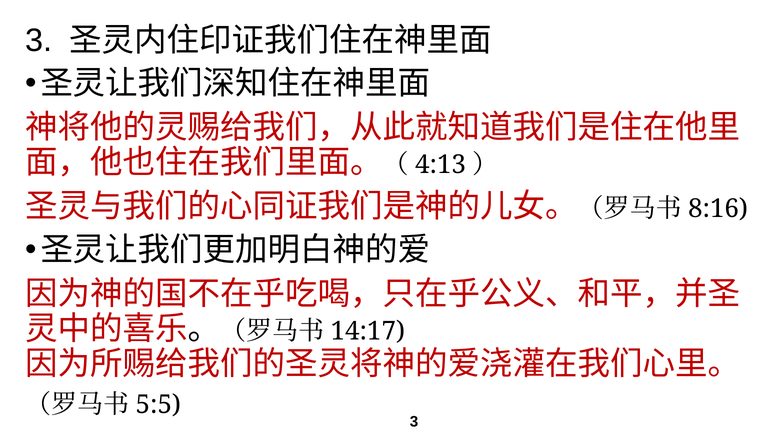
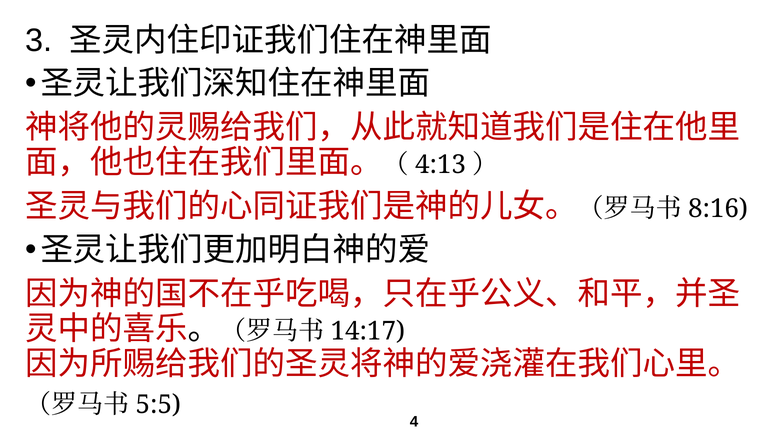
3: 3 -> 4 (414, 422)
